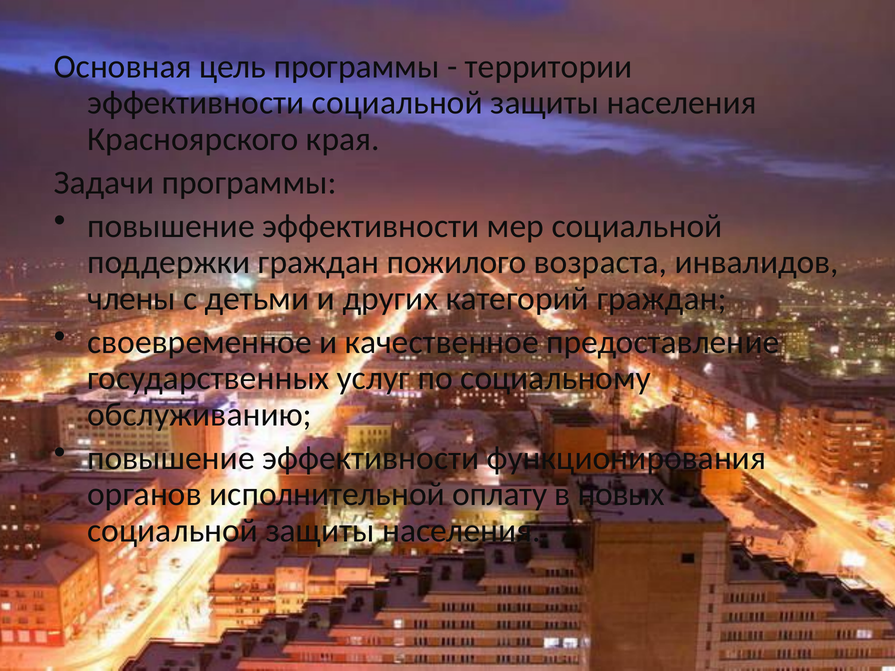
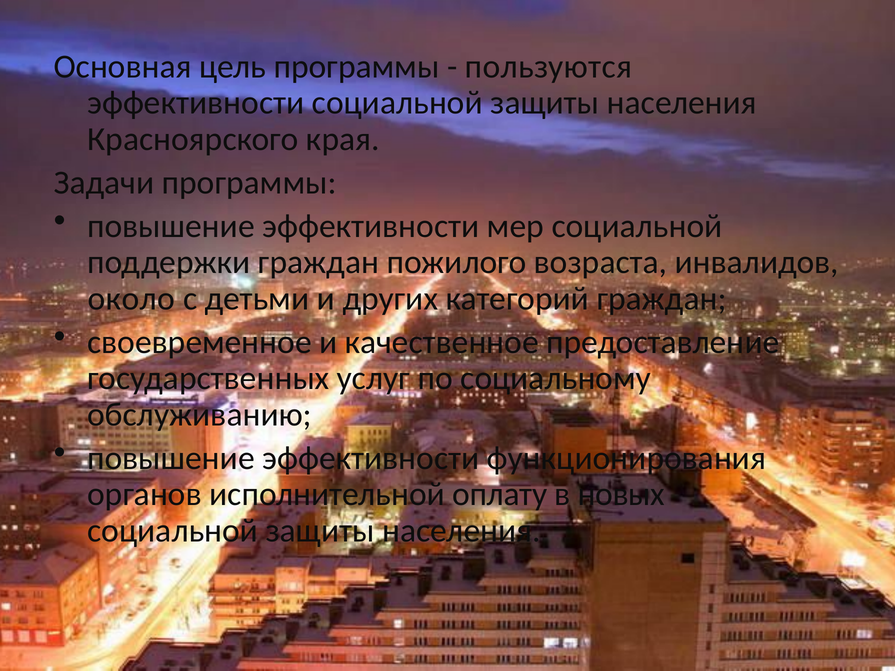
территории: территории -> пользуются (548, 67)
члены: члены -> около (131, 299)
